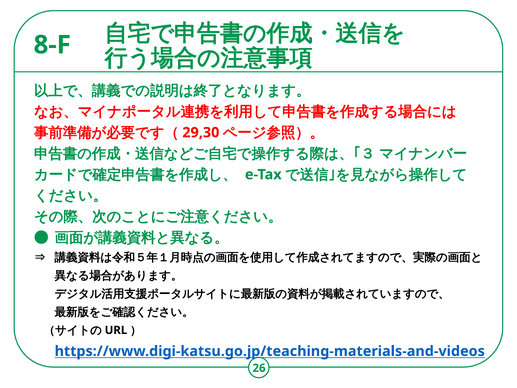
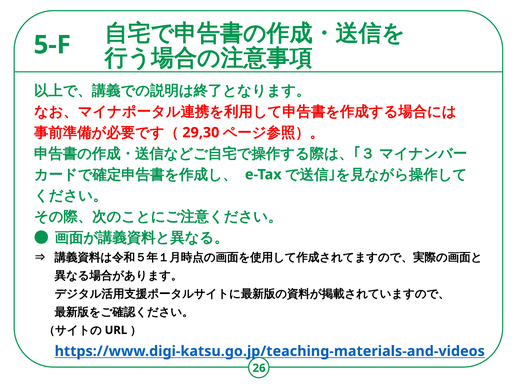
8-F: 8-F -> 5-F (52, 45)
